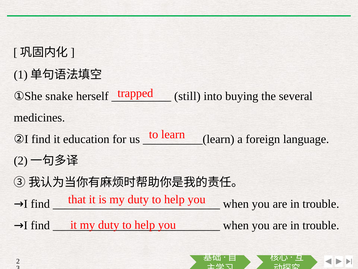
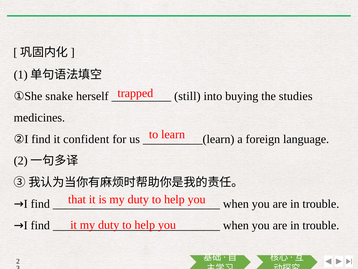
several: several -> studies (296, 96)
education: education -> confident (86, 139)
